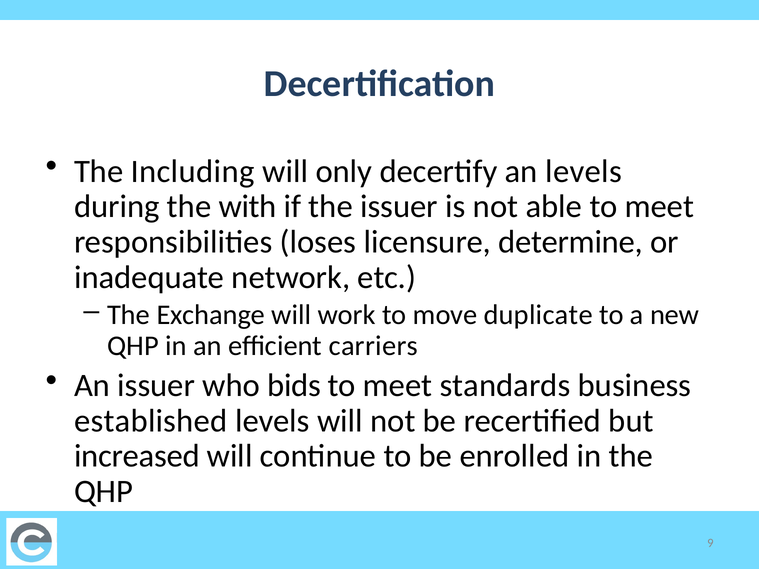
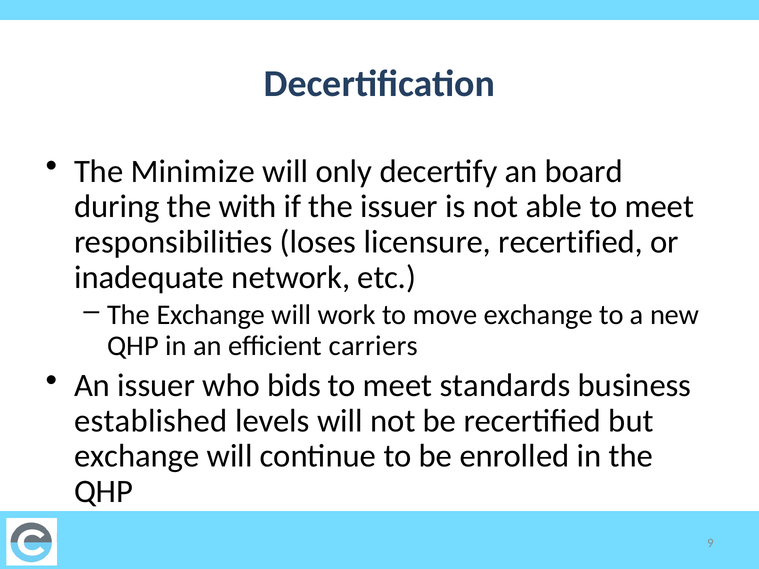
Including: Including -> Minimize (193, 171)
an levels: levels -> board (584, 171)
licensure determine: determine -> recertified (571, 242)
move duplicate: duplicate -> exchange (538, 315)
increased: increased -> exchange (137, 456)
